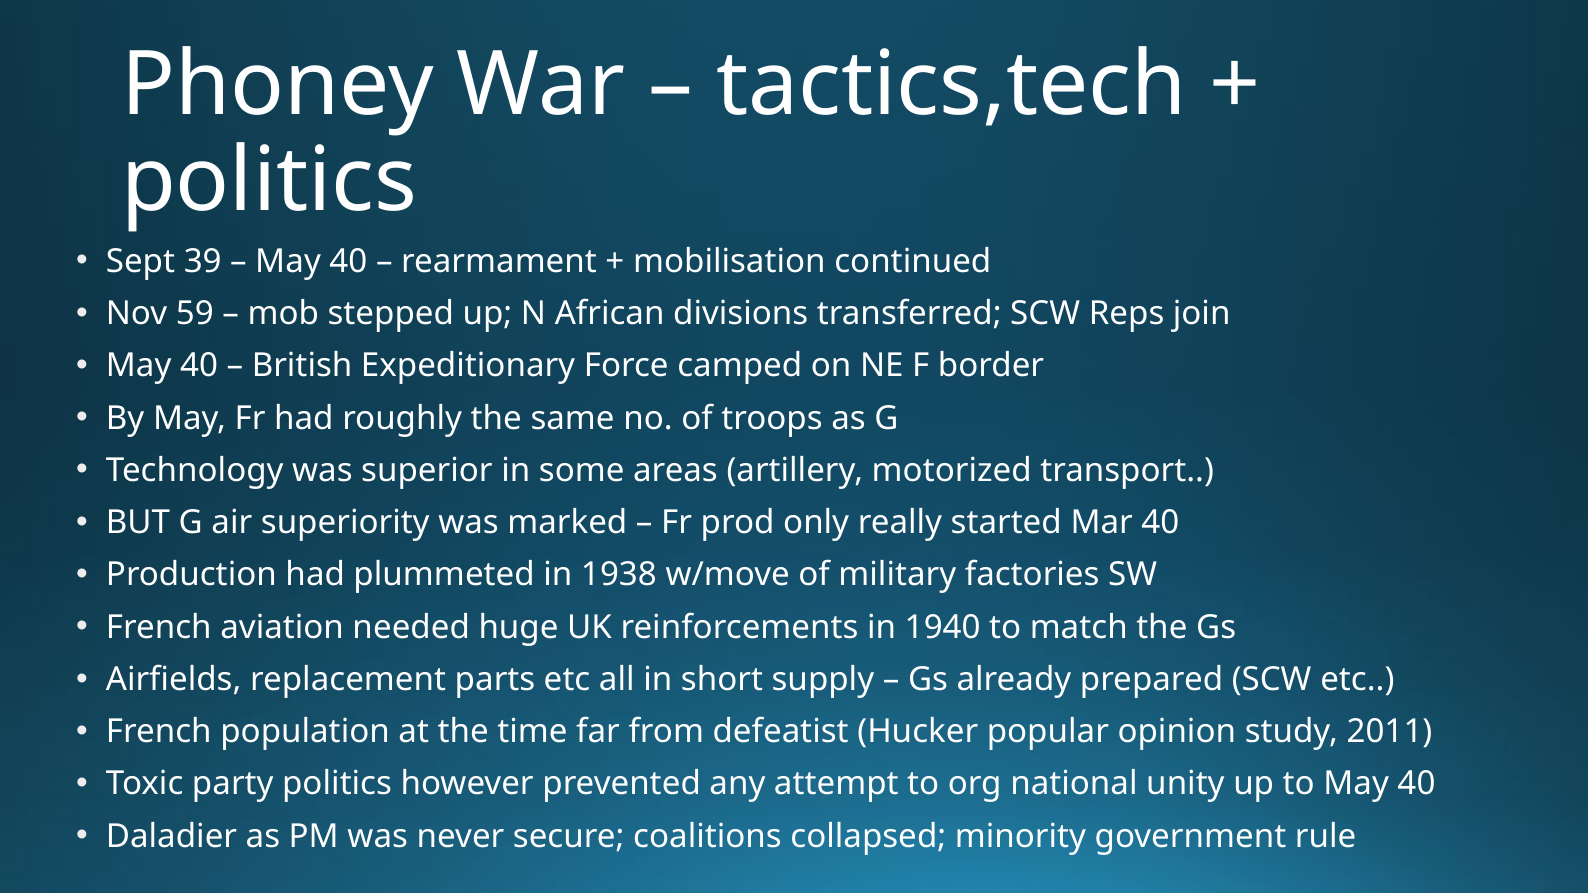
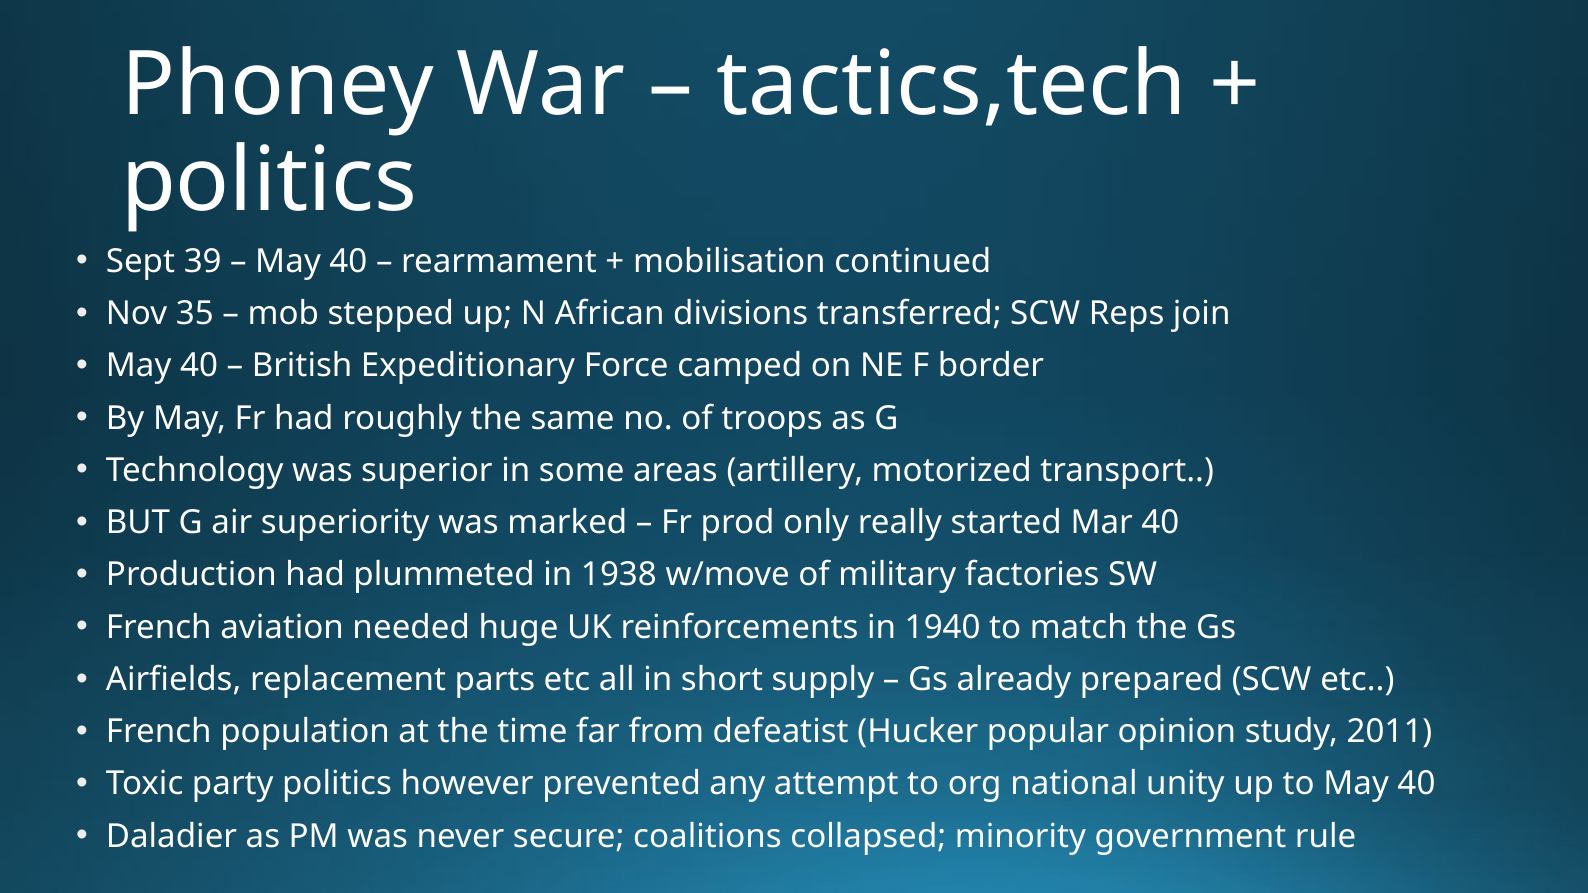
59: 59 -> 35 (195, 314)
